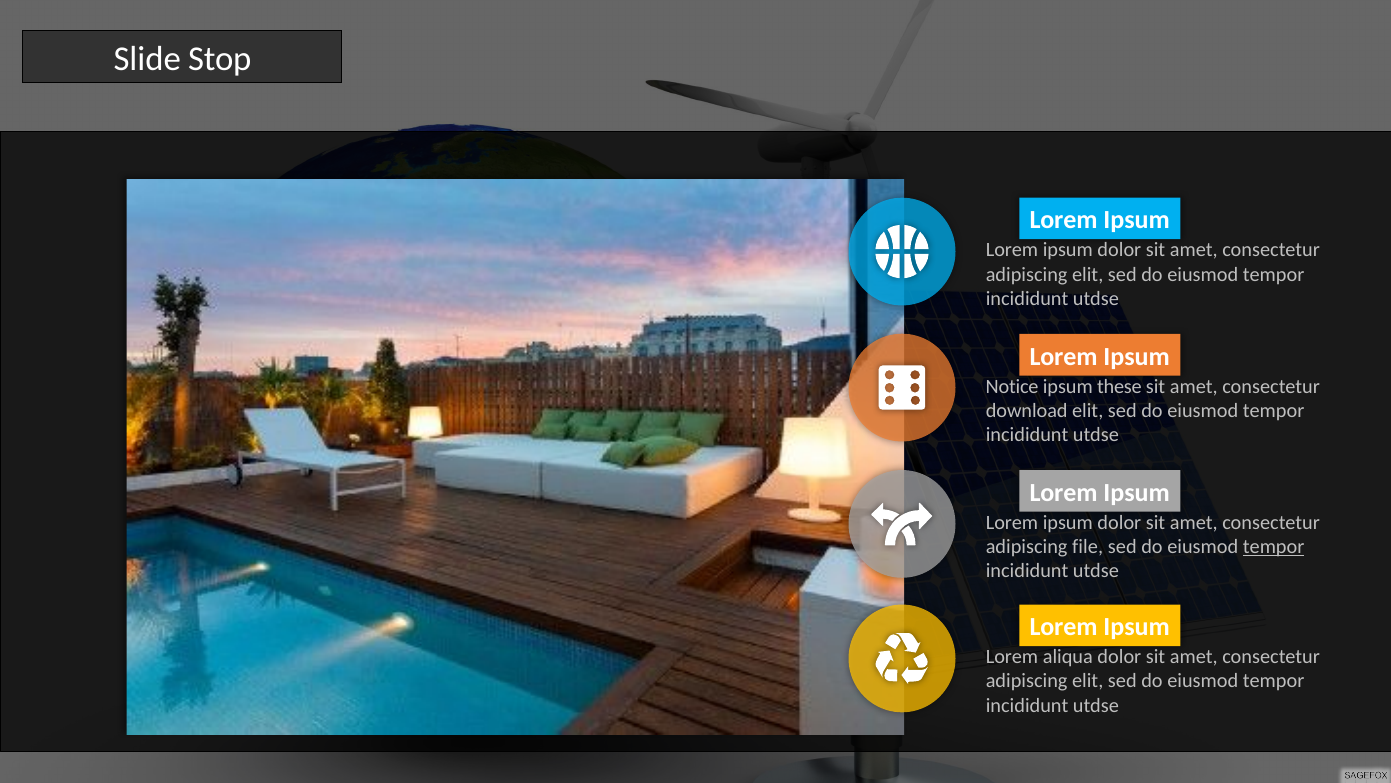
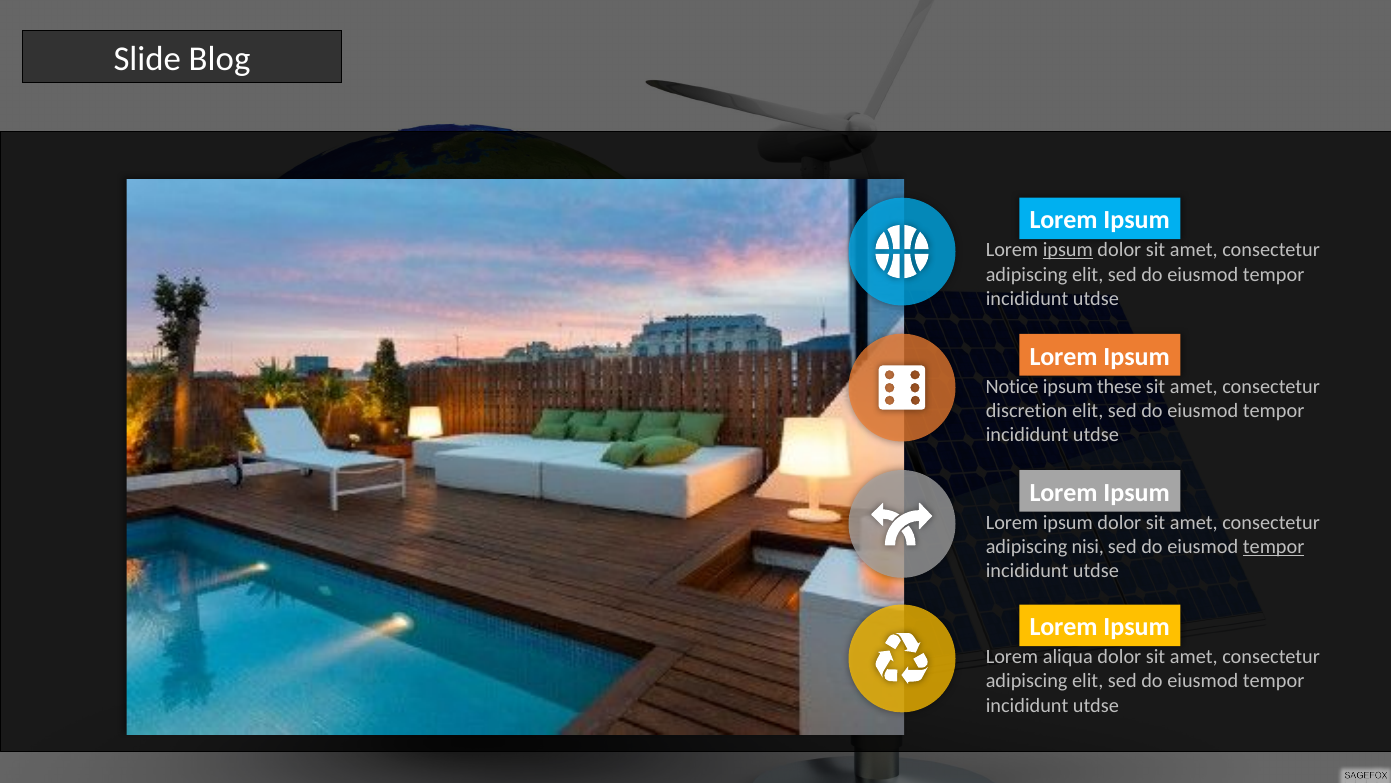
Stop: Stop -> Blog (220, 59)
ipsum underline: none -> present (1068, 250)
download: download -> discretion (1027, 410)
file: file -> nisi (1088, 546)
